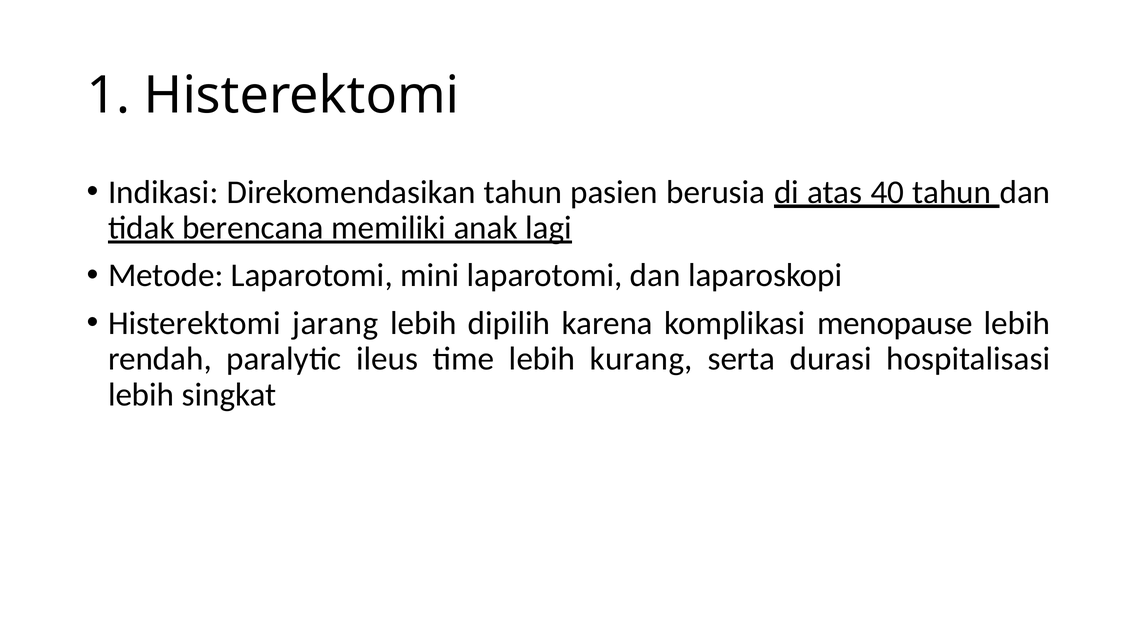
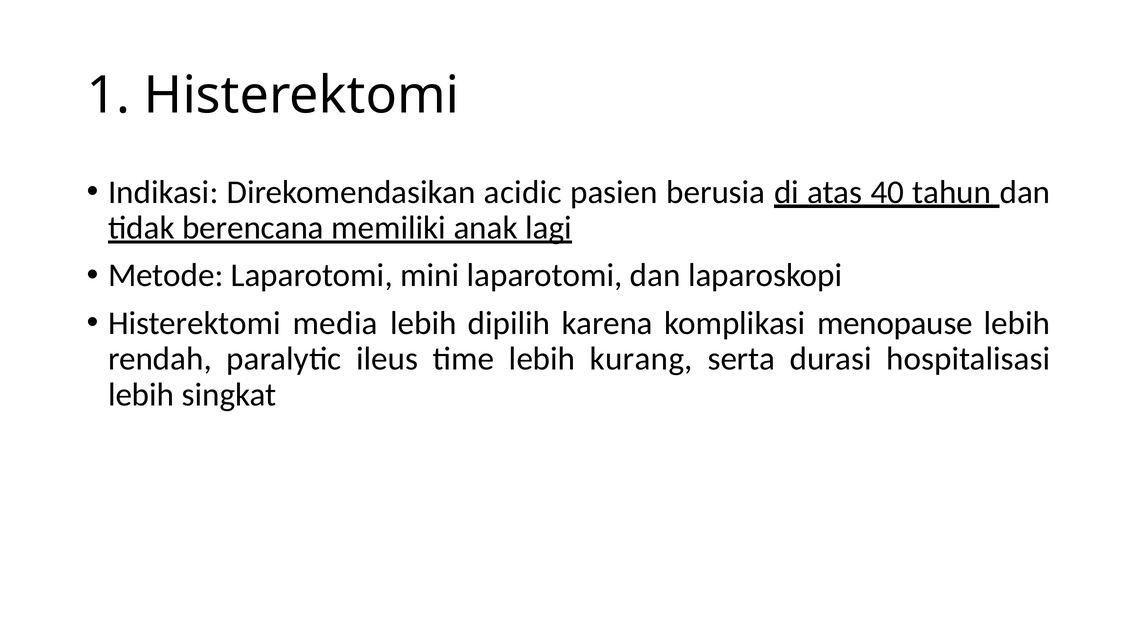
Direkomendasikan tahun: tahun -> acidic (523, 192)
jarang: jarang -> media (335, 323)
